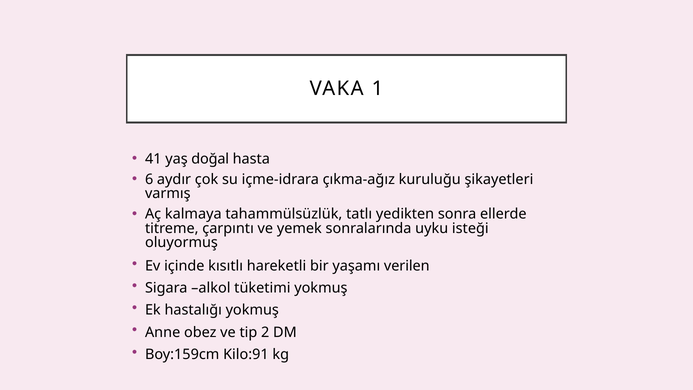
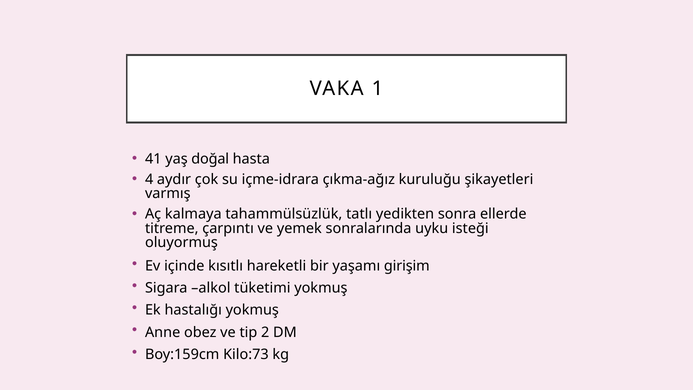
6: 6 -> 4 (149, 180)
verilen: verilen -> girişim (407, 266)
Kilo:91: Kilo:91 -> Kilo:73 (246, 354)
